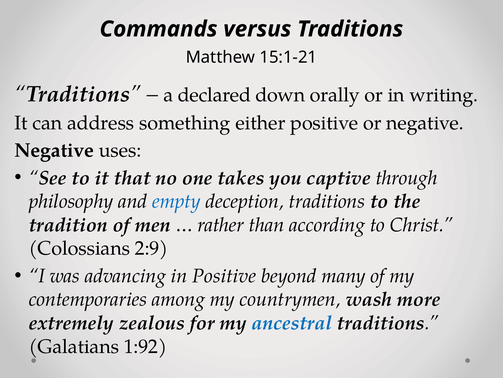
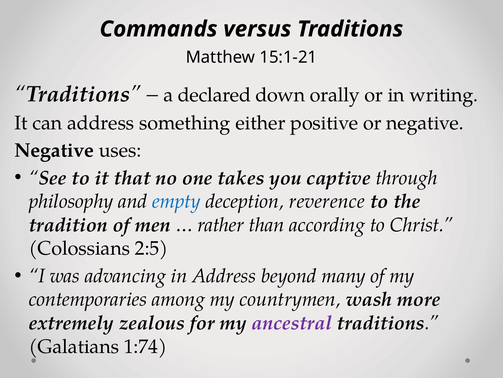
deception traditions: traditions -> reverence (327, 201)
2:9: 2:9 -> 2:5 (152, 248)
in Positive: Positive -> Address (224, 275)
ancestral colour: blue -> purple (292, 322)
1:92: 1:92 -> 1:74 (145, 346)
